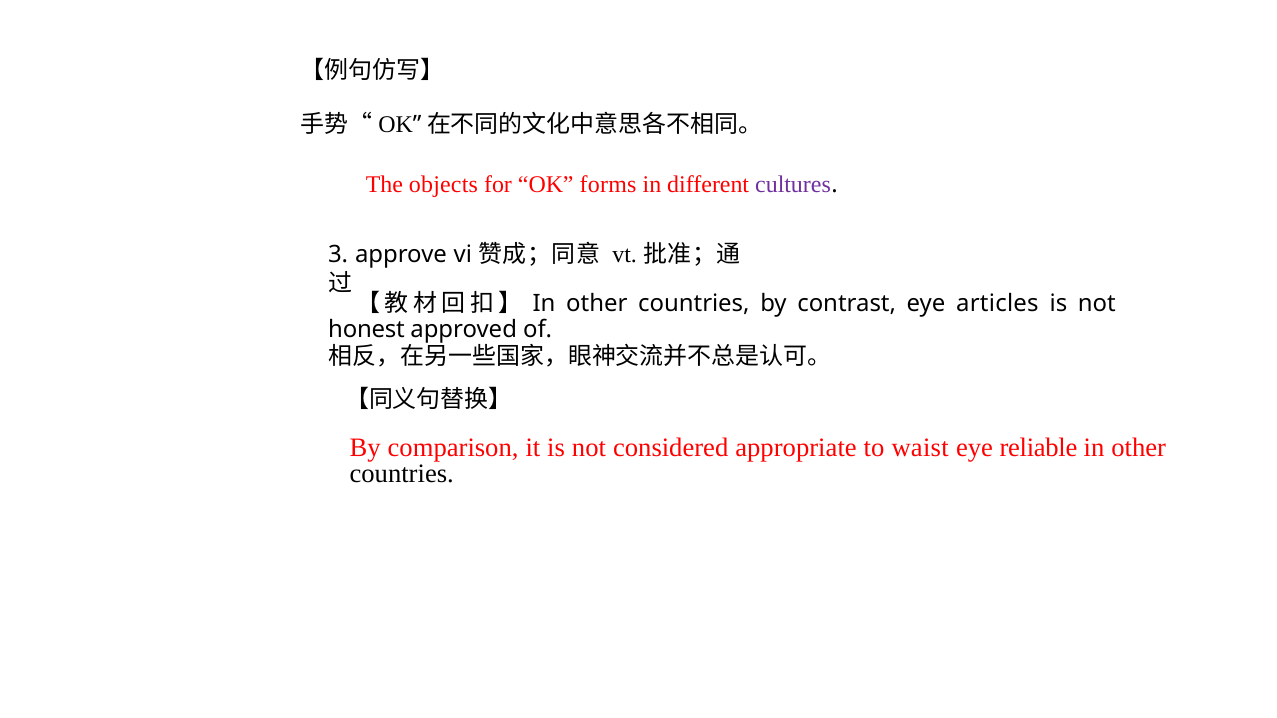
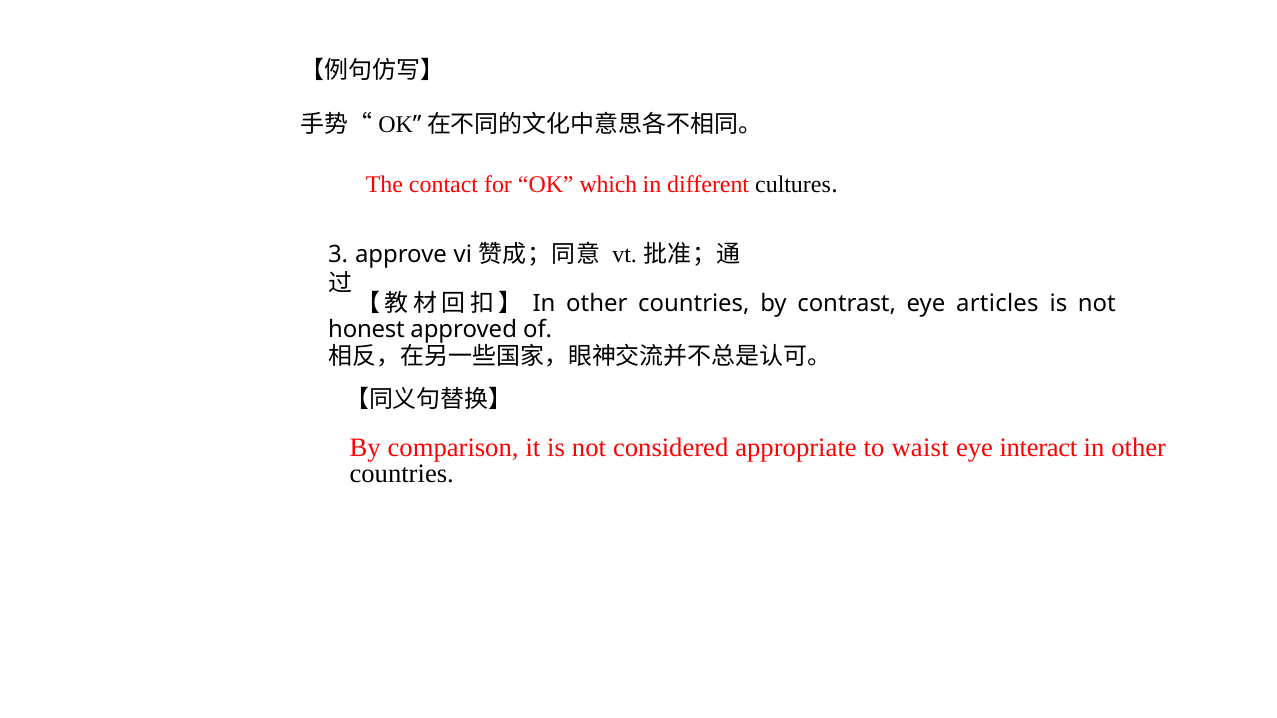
objects: objects -> contact (444, 184)
forms: forms -> which (608, 184)
cultures colour: purple -> black (793, 184)
reliable: reliable -> interact (1038, 448)
